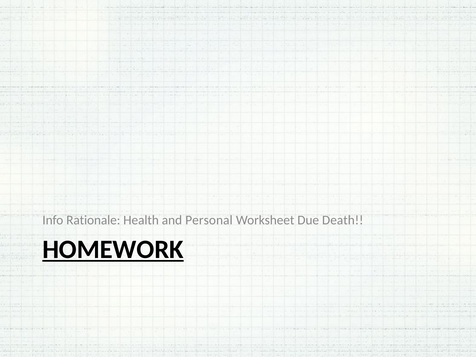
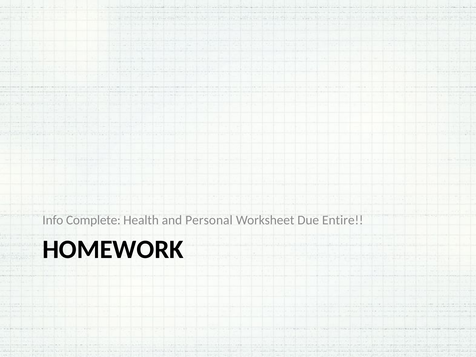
Rationale: Rationale -> Complete (93, 220)
Death: Death -> Entire (343, 220)
HOMEWORK underline: present -> none (113, 249)
